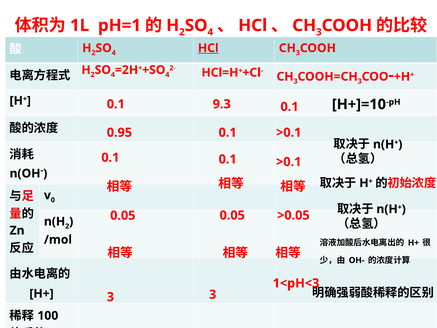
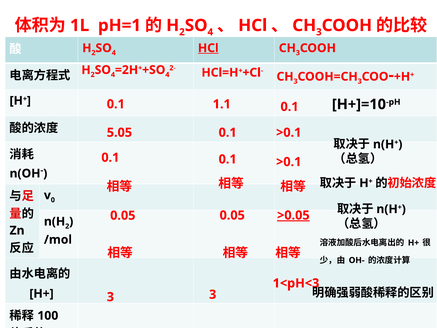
9.3: 9.3 -> 1.1 (222, 104)
0.95: 0.95 -> 5.05 (119, 132)
>0.05 underline: none -> present (293, 215)
